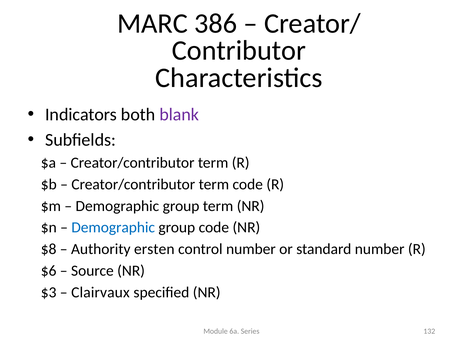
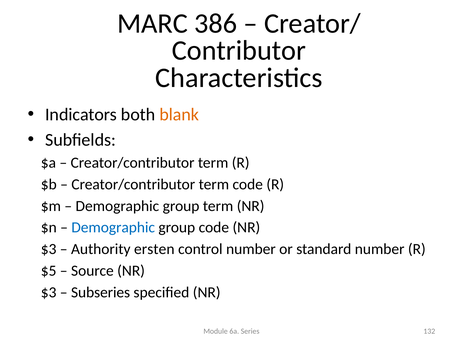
blank colour: purple -> orange (179, 115)
$8: $8 -> $3 (49, 249)
$6: $6 -> $5 (49, 271)
Clairvaux: Clairvaux -> Subseries (101, 293)
